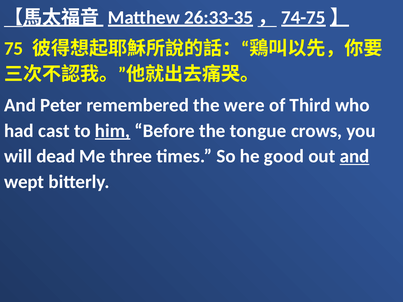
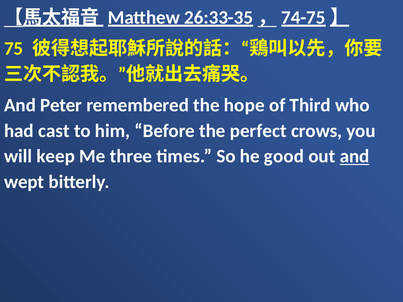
were: were -> hope (244, 105)
him underline: present -> none (113, 131)
tongue: tongue -> perfect (258, 131)
dead: dead -> keep (56, 156)
